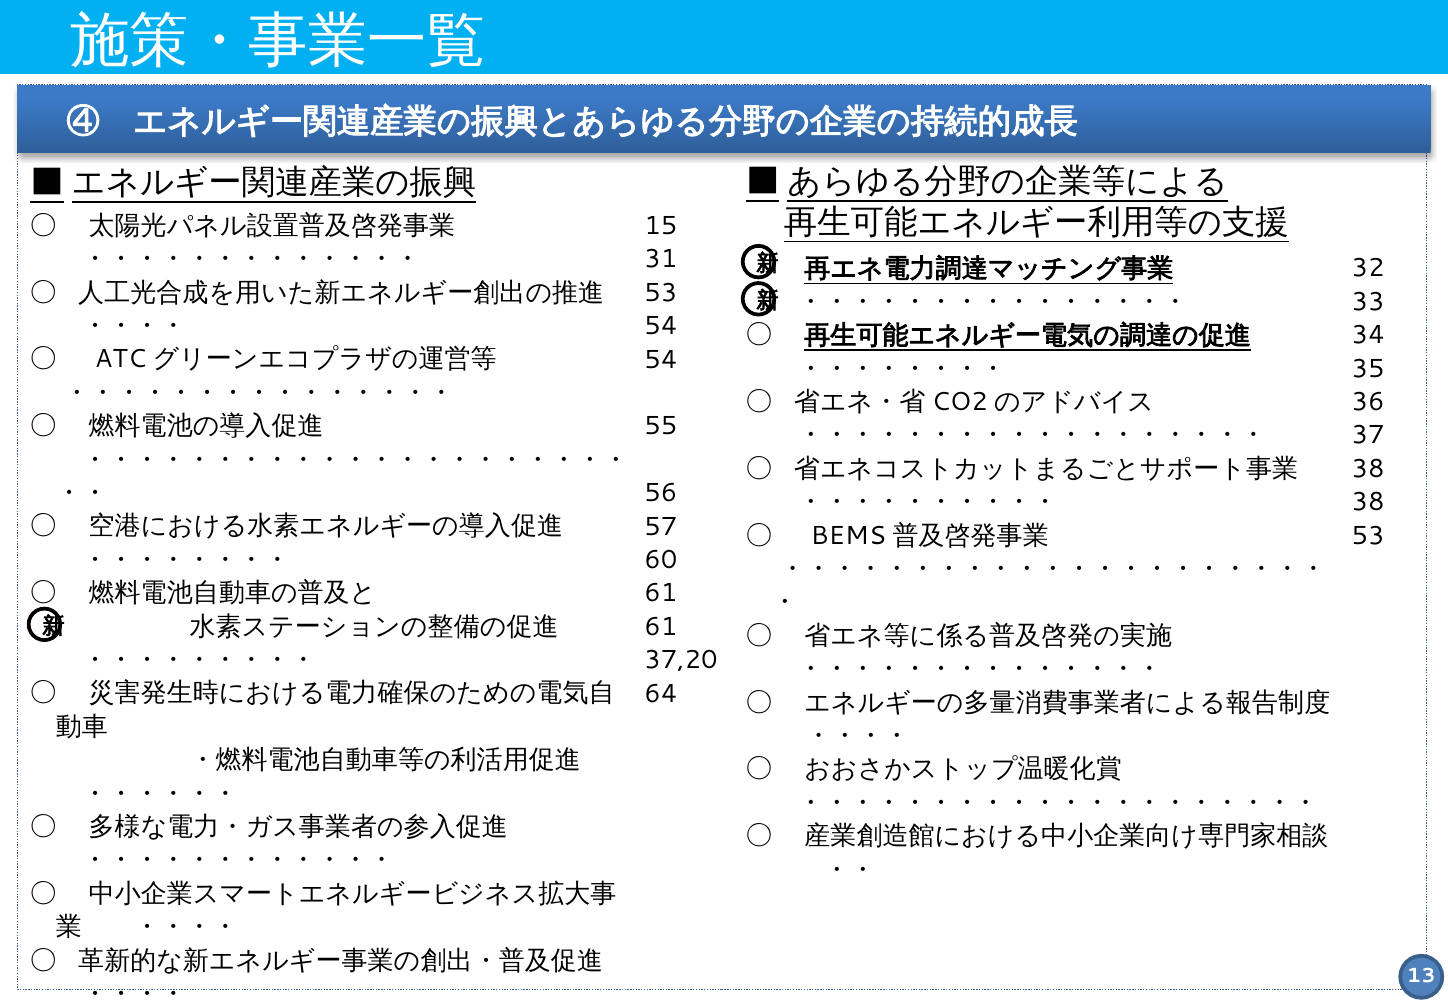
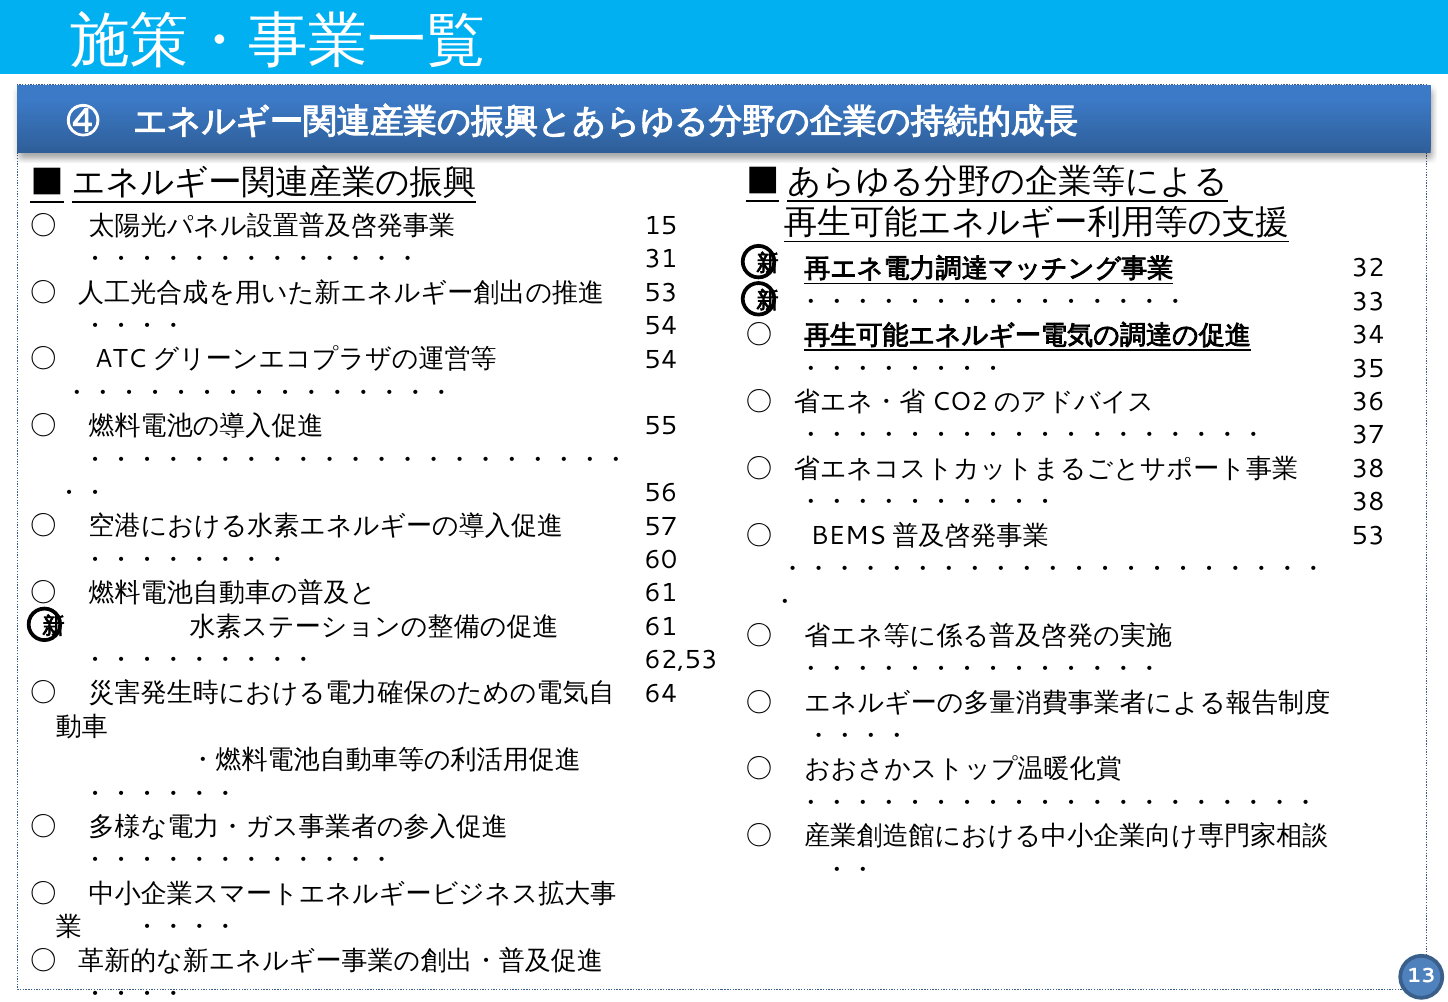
37,20: 37,20 -> 62,53 (681, 660)
